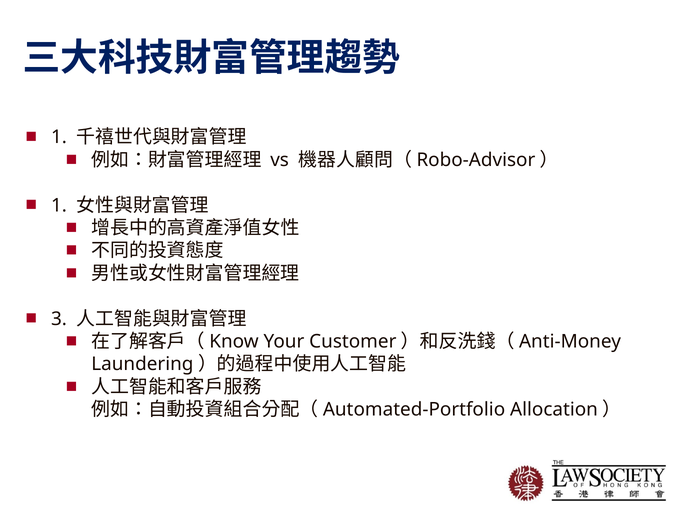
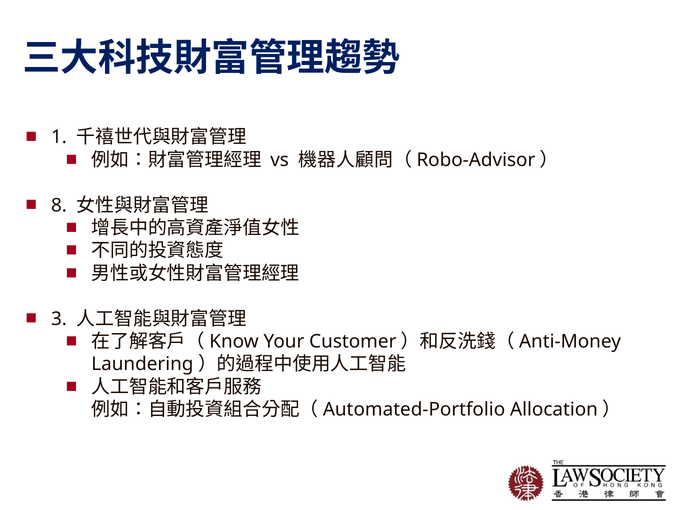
1: 1 -> 8 (59, 205)
